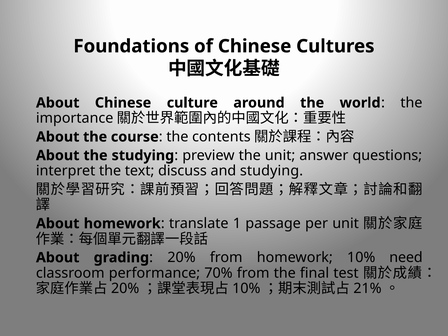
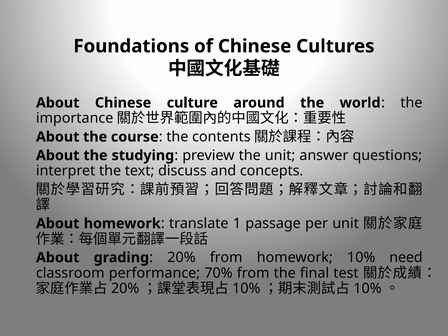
and studying: studying -> concepts (272, 171)
21%: 21% -> 10% (368, 288)
